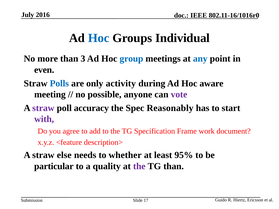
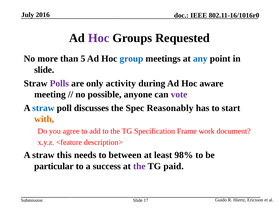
Hoc colour: blue -> purple (99, 38)
Individual: Individual -> Requested (183, 38)
3: 3 -> 5 (83, 59)
even: even -> slide (44, 70)
Polls colour: blue -> purple (59, 83)
straw colour: purple -> blue (43, 108)
accuracy: accuracy -> discusses (91, 108)
with colour: purple -> orange (44, 119)
else: else -> this (64, 155)
whether: whether -> between (125, 155)
95%: 95% -> 98% (184, 155)
quality: quality -> success (107, 166)
TG than: than -> paid (174, 166)
